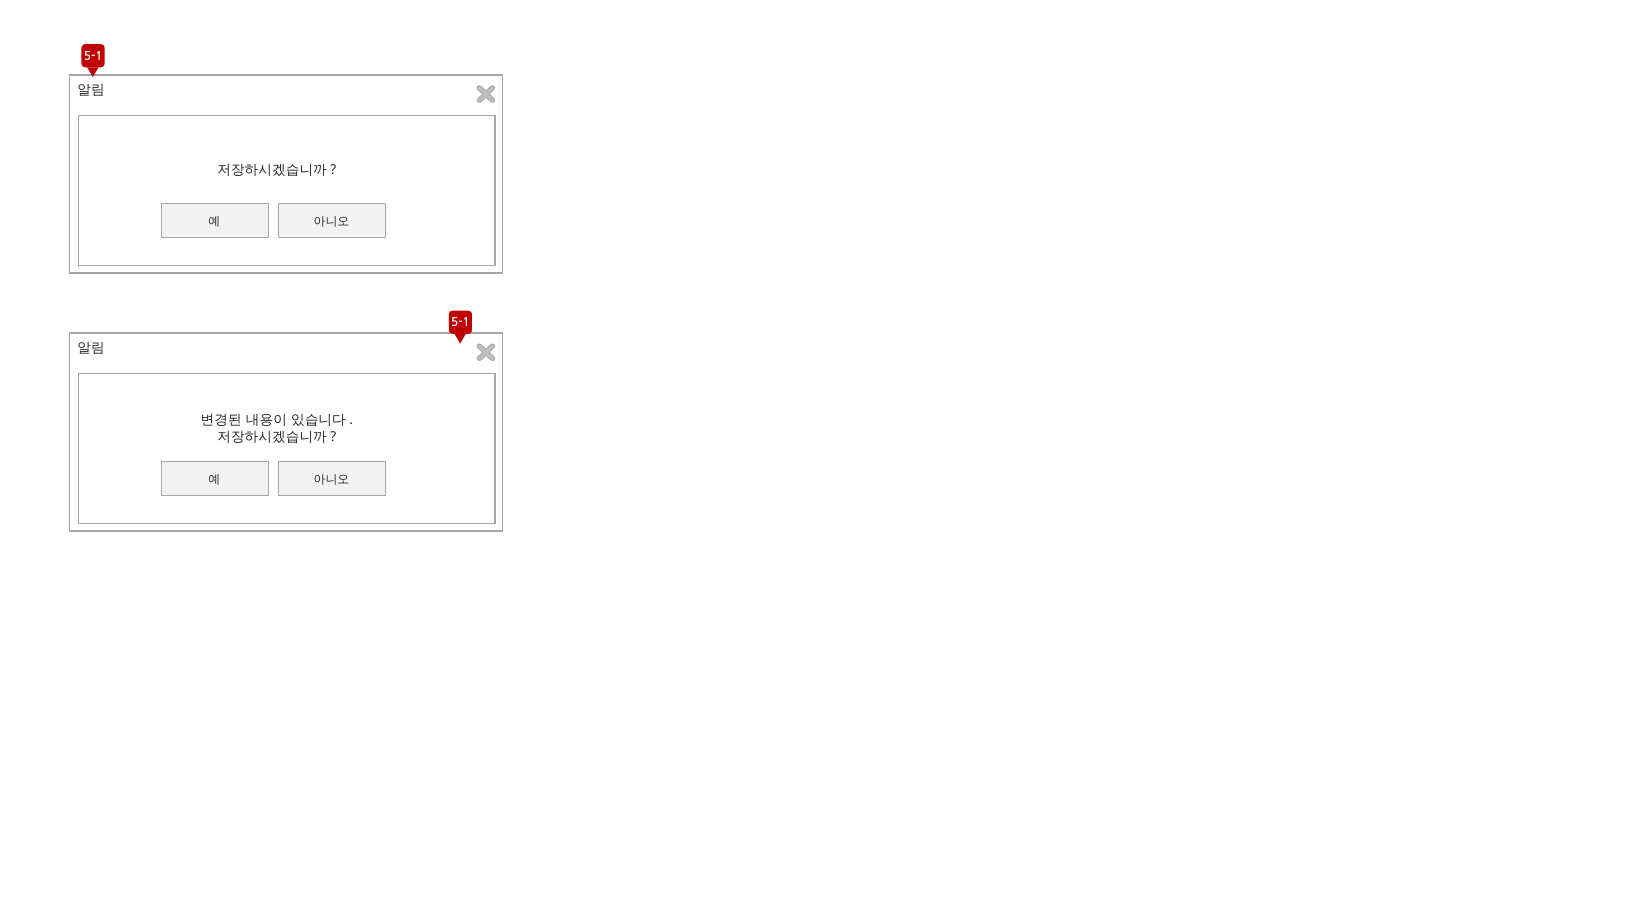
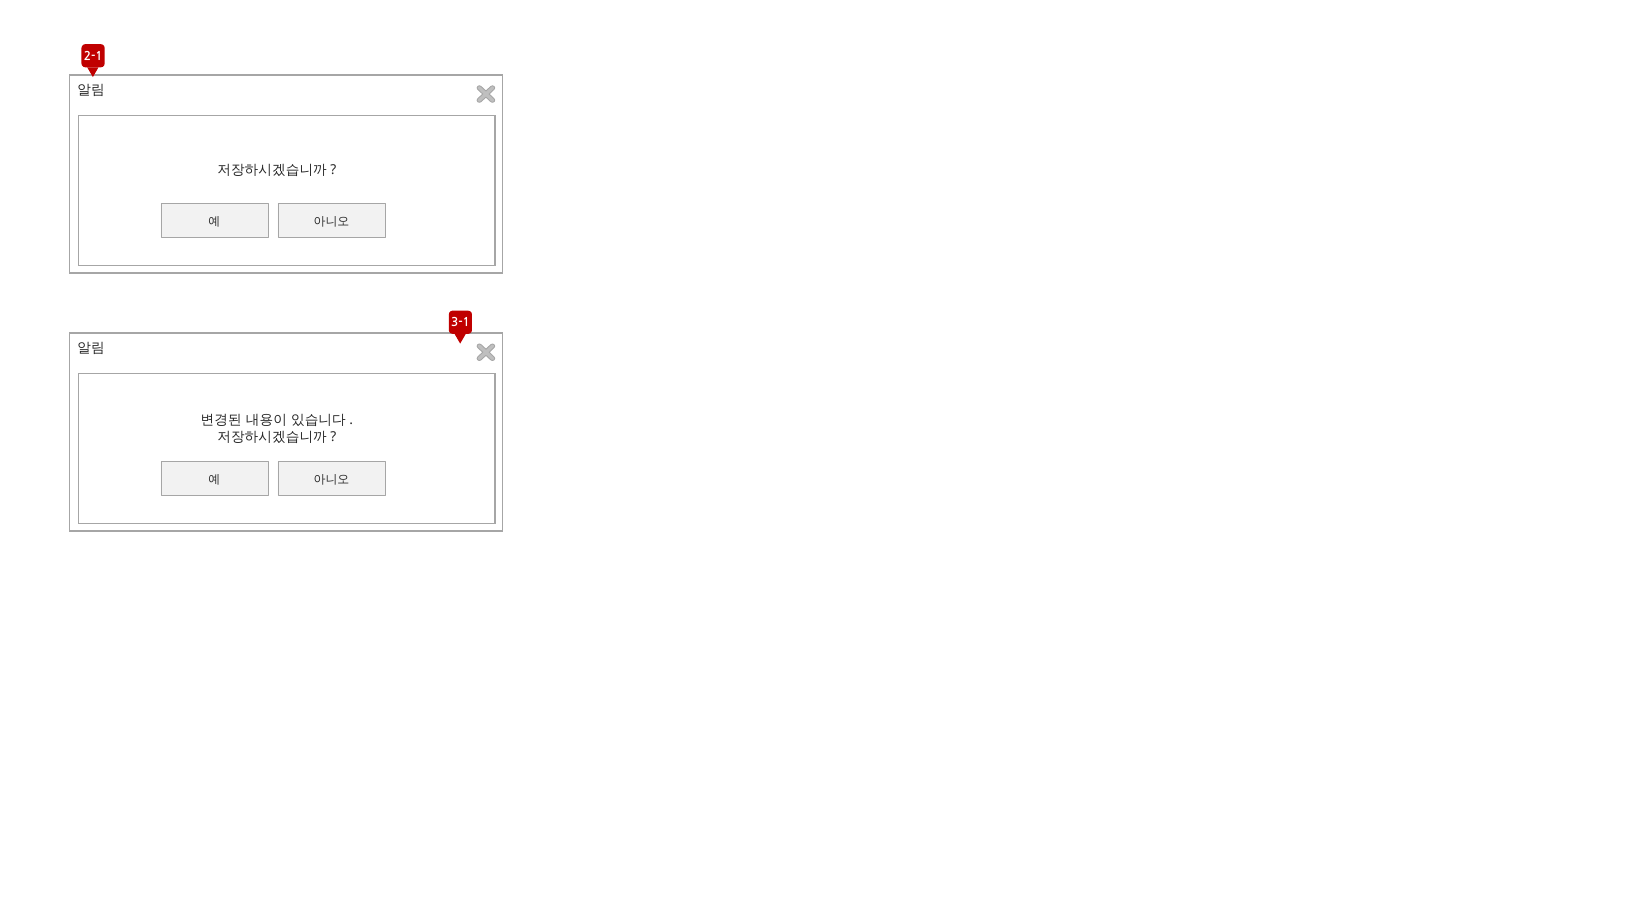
5-1: 5-1 -> 2-1 (93, 56)
5-1: 5-1 -> 3-1 (461, 323)
